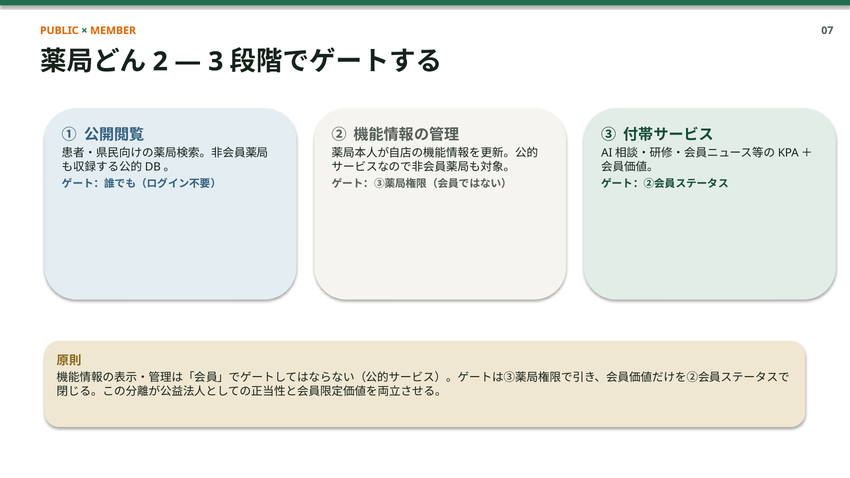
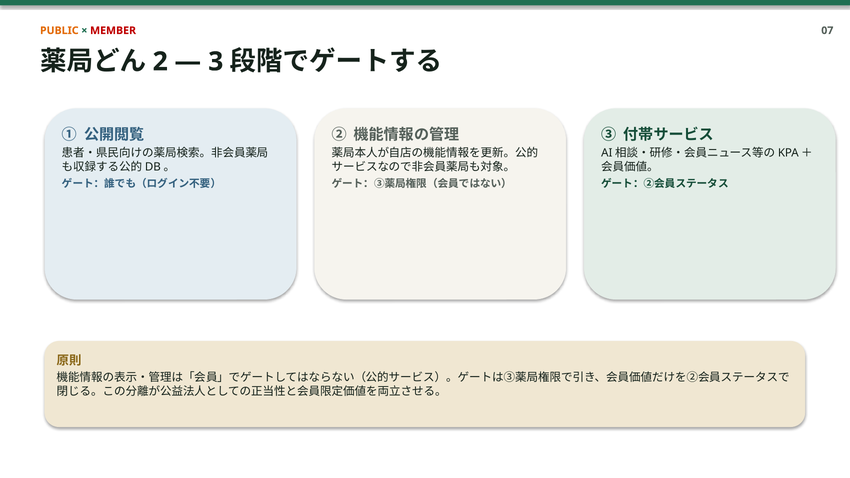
MEMBER colour: orange -> red (113, 31)
